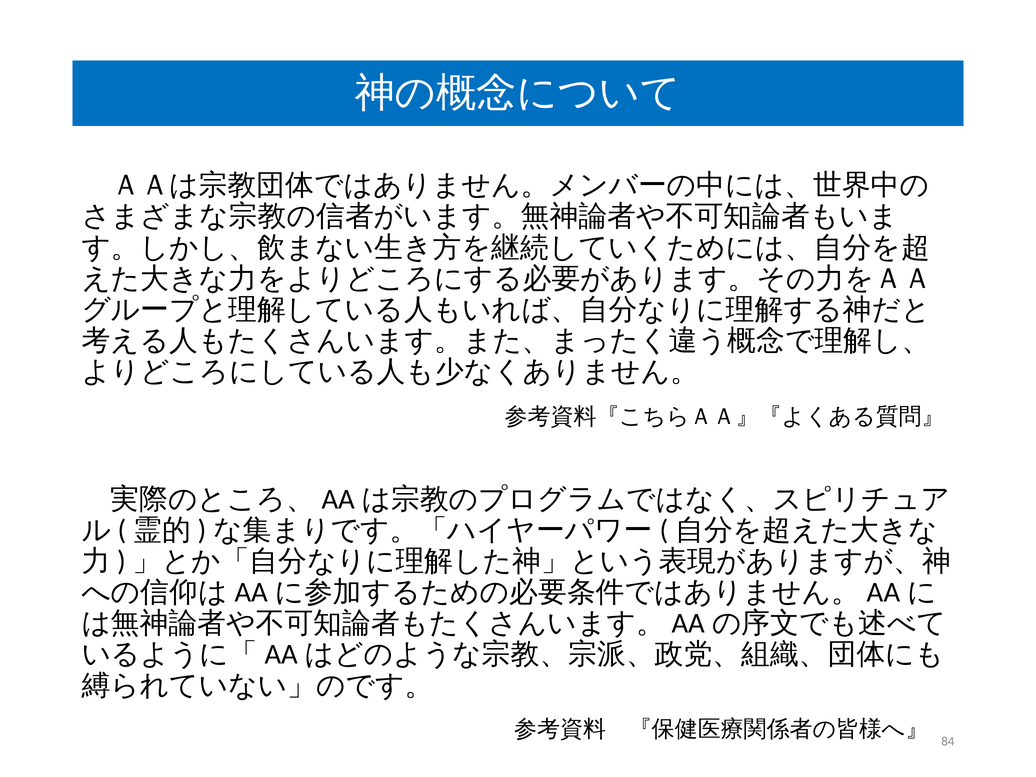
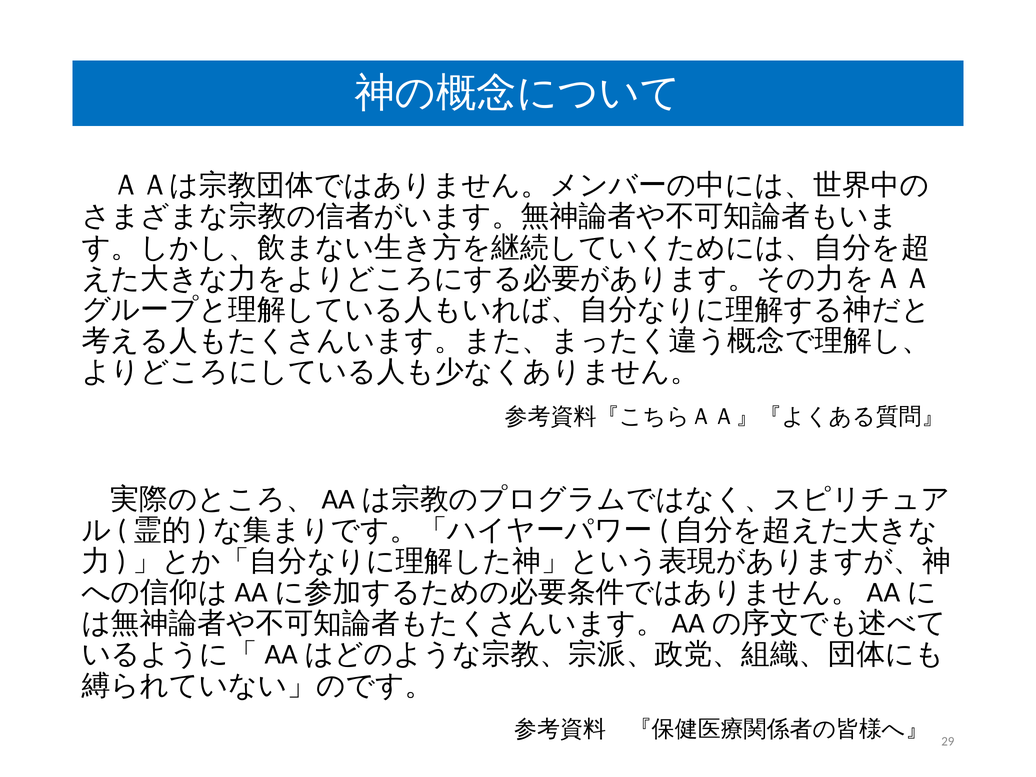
84: 84 -> 29 (948, 742)
